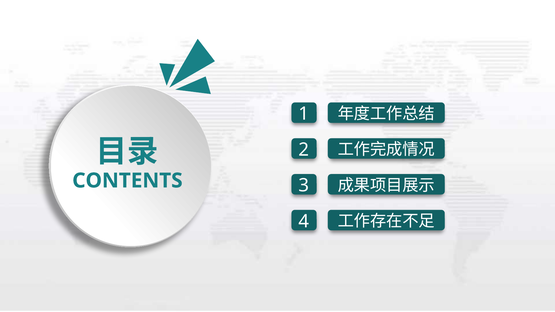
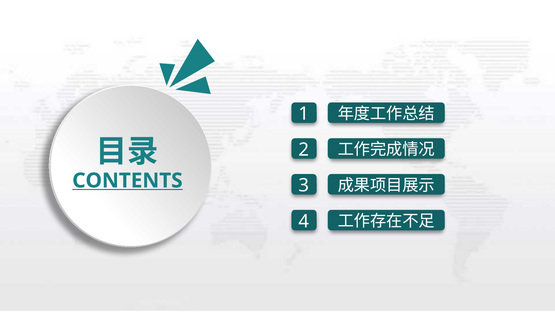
CONTENTS underline: none -> present (127, 181)
